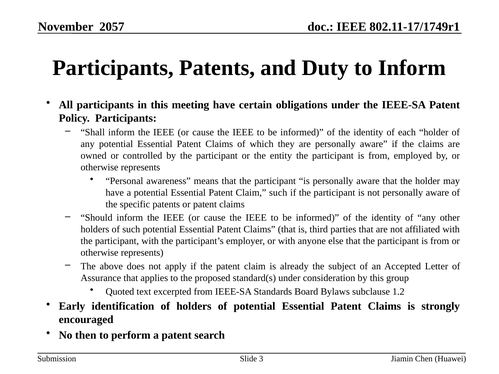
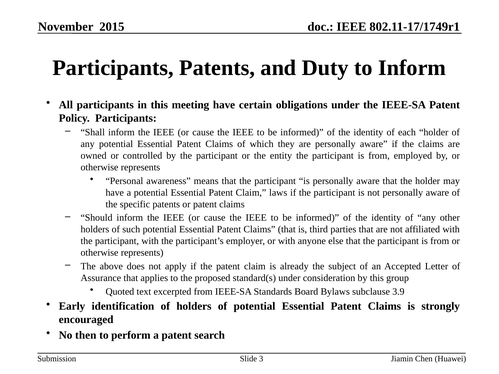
2057: 2057 -> 2015 (112, 27)
Claim such: such -> laws (278, 193)
1.2: 1.2 -> 3.9 (398, 292)
